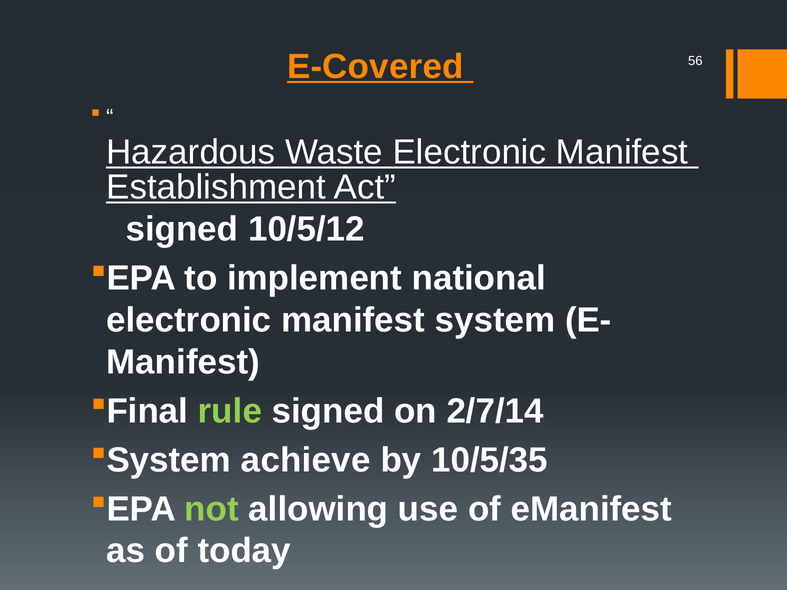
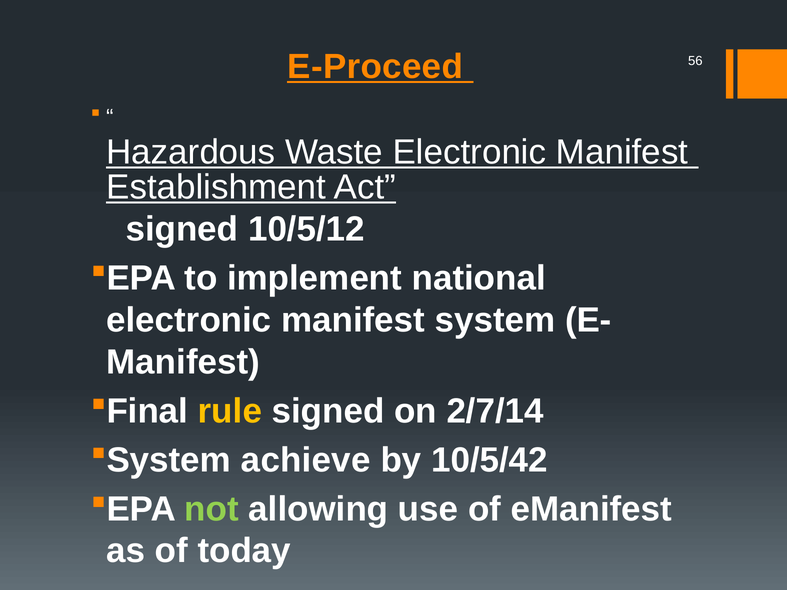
E-Covered: E-Covered -> E-Proceed (375, 67)
rule colour: light green -> yellow (230, 411)
10/5/35: 10/5/35 -> 10/5/42 (489, 460)
